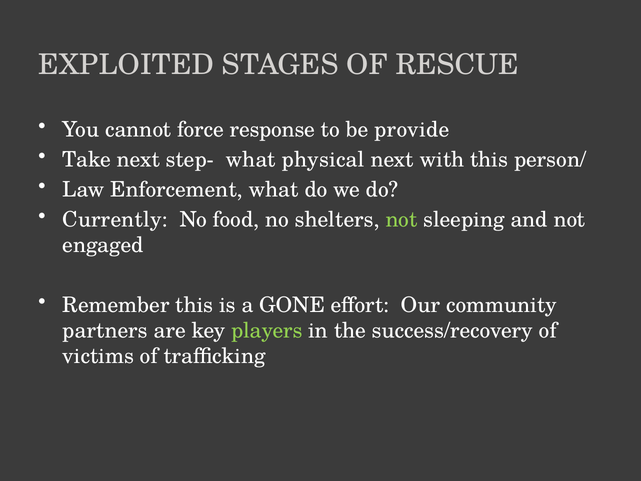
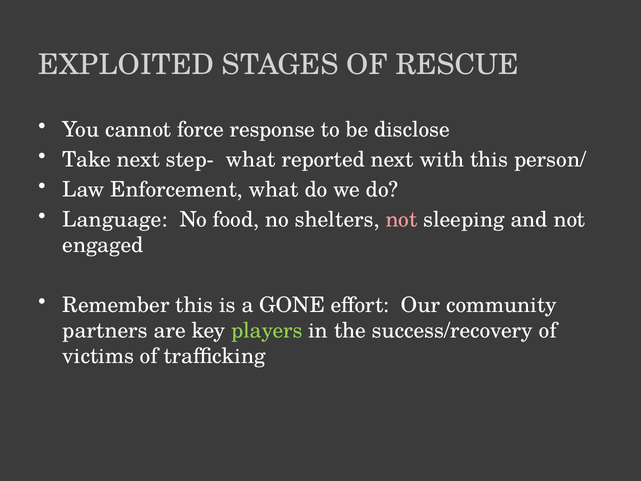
provide: provide -> disclose (412, 130)
physical: physical -> reported (323, 160)
Currently: Currently -> Language (115, 219)
not colour: light green -> pink (401, 219)
